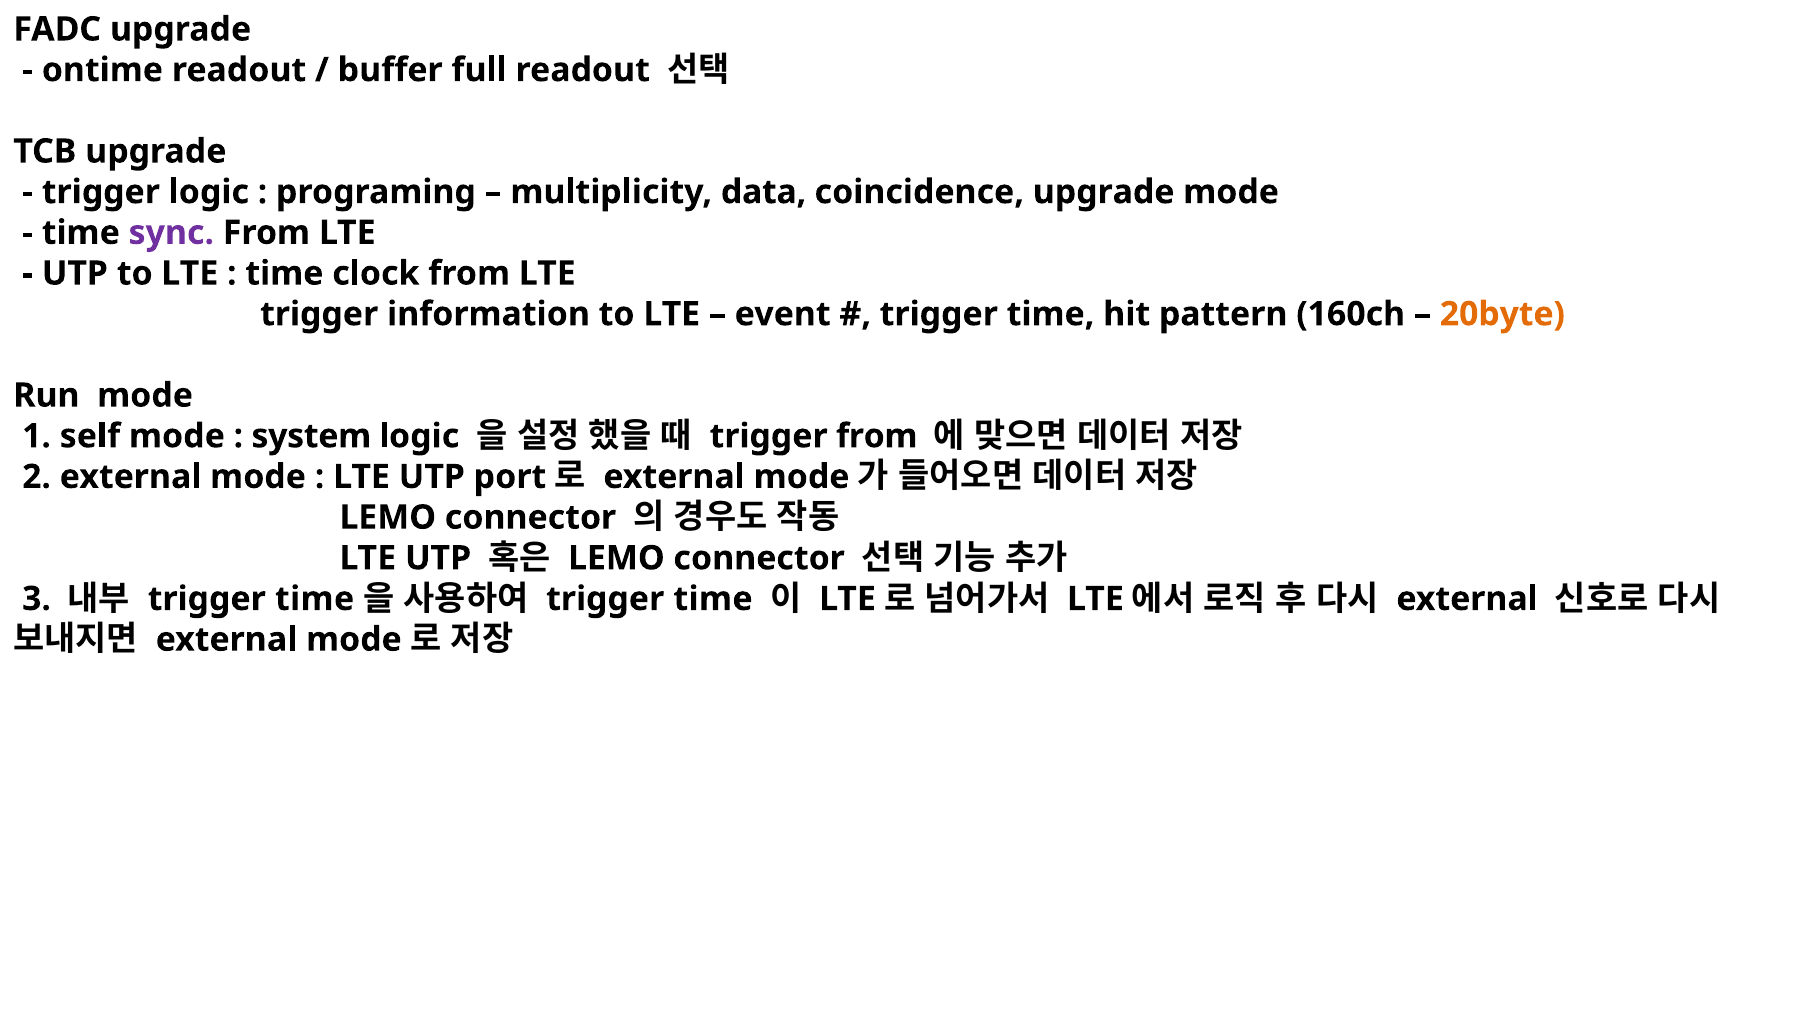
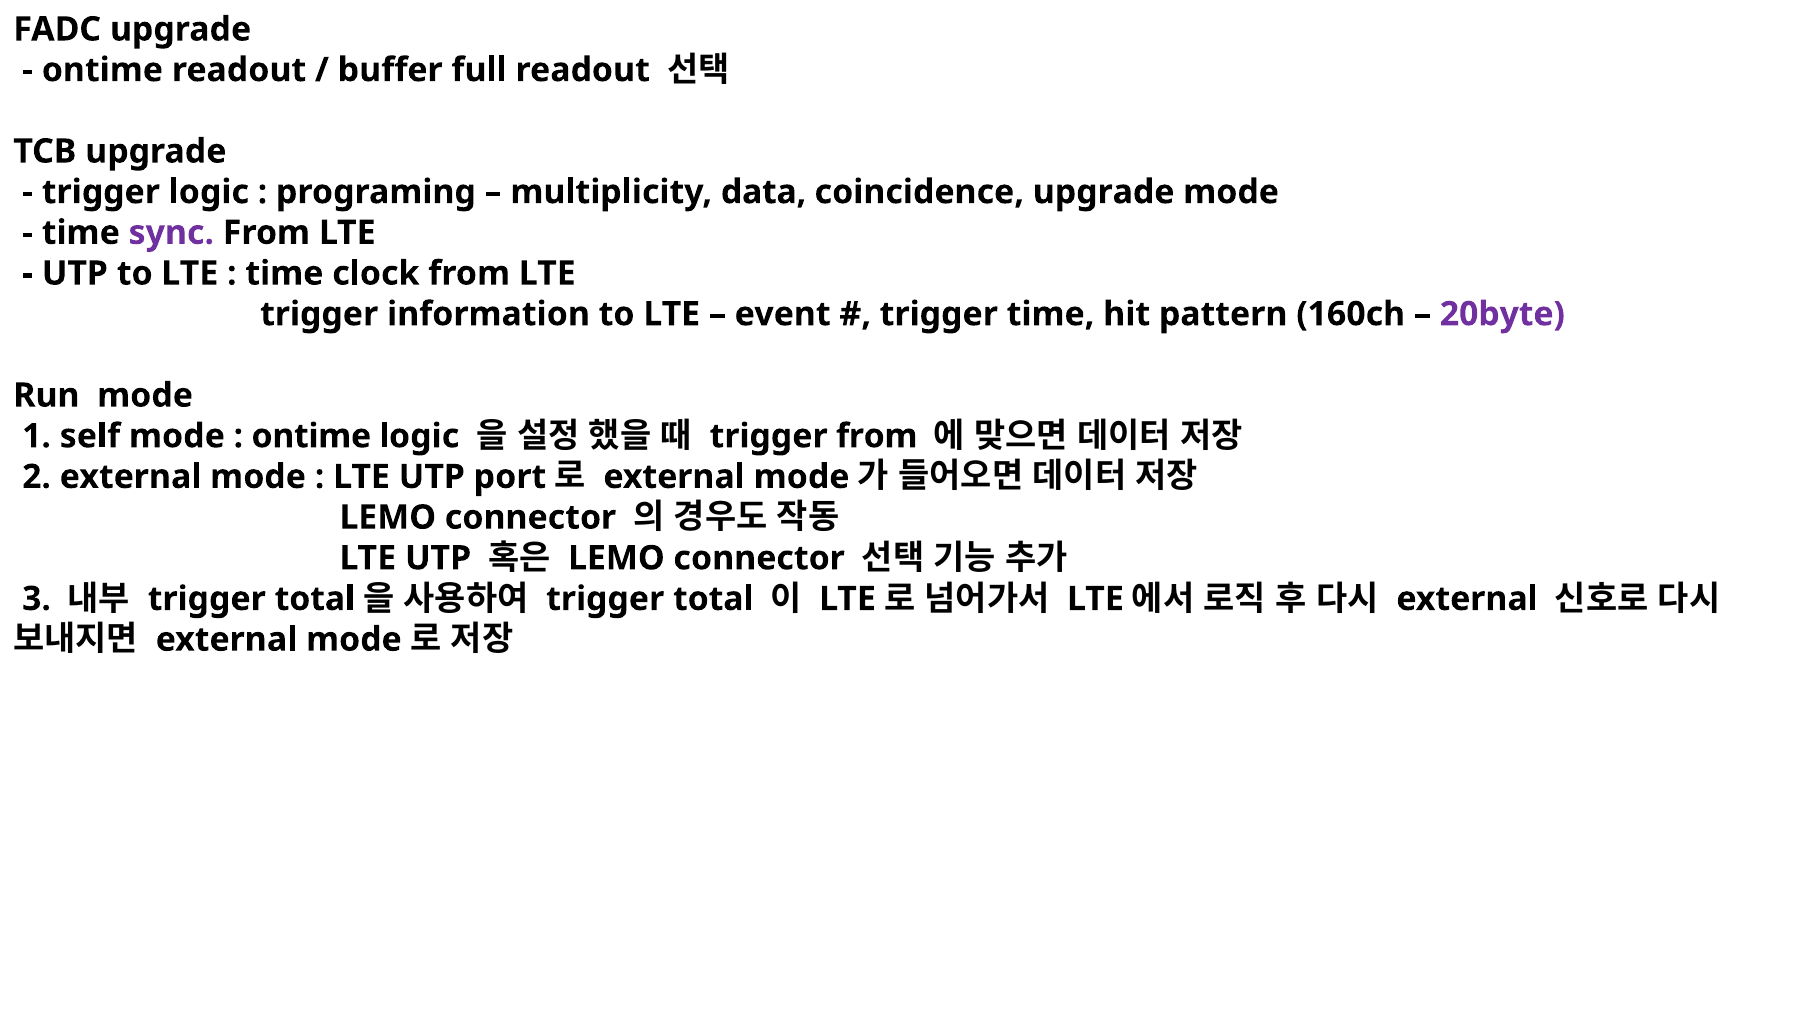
20byte colour: orange -> purple (1502, 314)
system: system -> ontime (311, 436)
time: time -> total (315, 599)
time: time -> total (713, 599)
